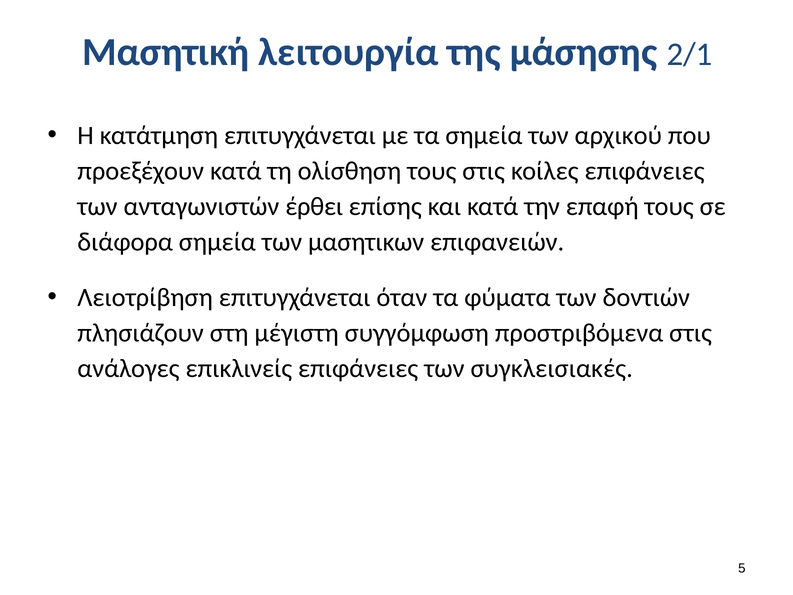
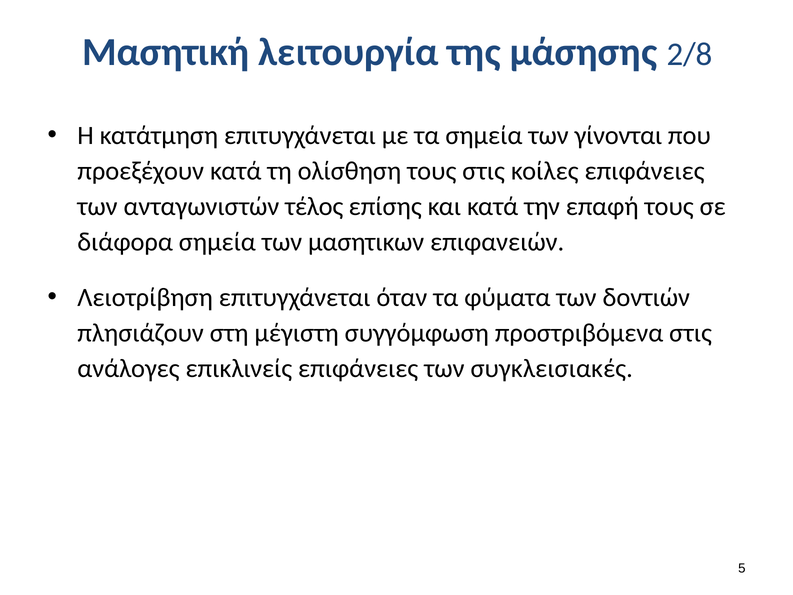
2/1: 2/1 -> 2/8 (690, 54)
αρχικού: αρχικού -> γίνονται (618, 135)
έρθει: έρθει -> τέλος (314, 206)
